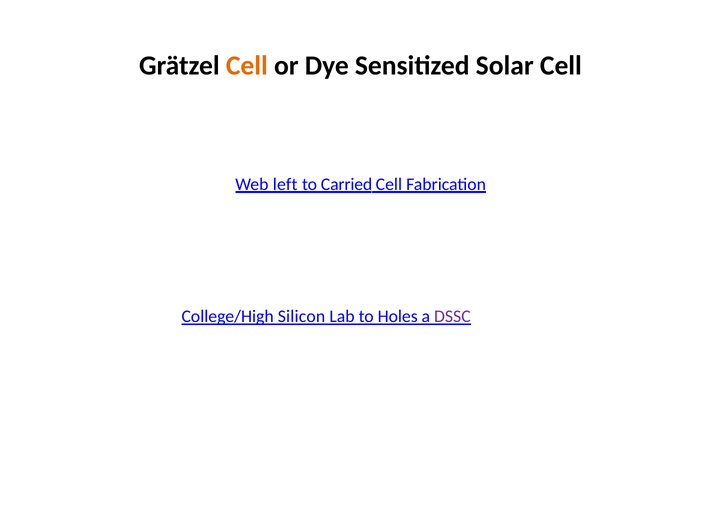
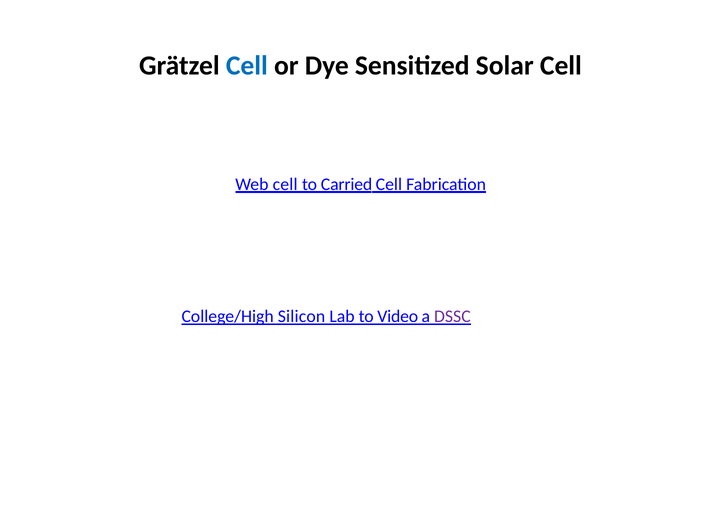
Cell colour: orange -> blue (247, 66)
Web left: left -> cell (285, 184)
Holes: Holes -> Video (398, 316)
